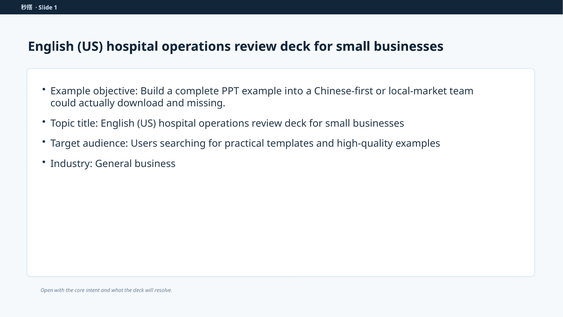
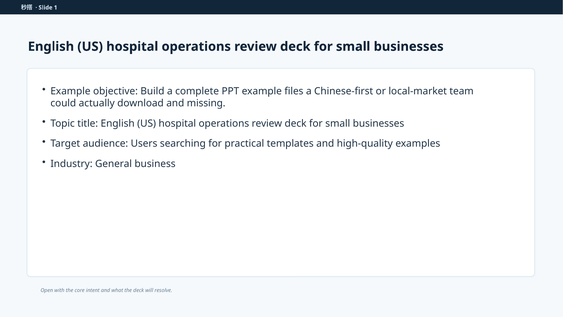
into: into -> files (294, 91)
